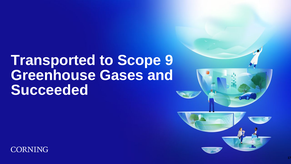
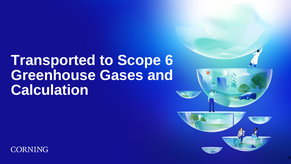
9: 9 -> 6 (169, 60)
Succeeded: Succeeded -> Calculation (50, 90)
